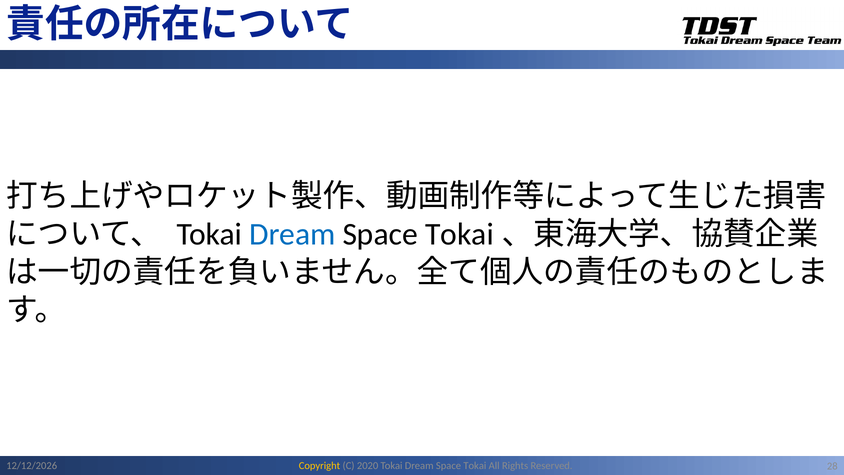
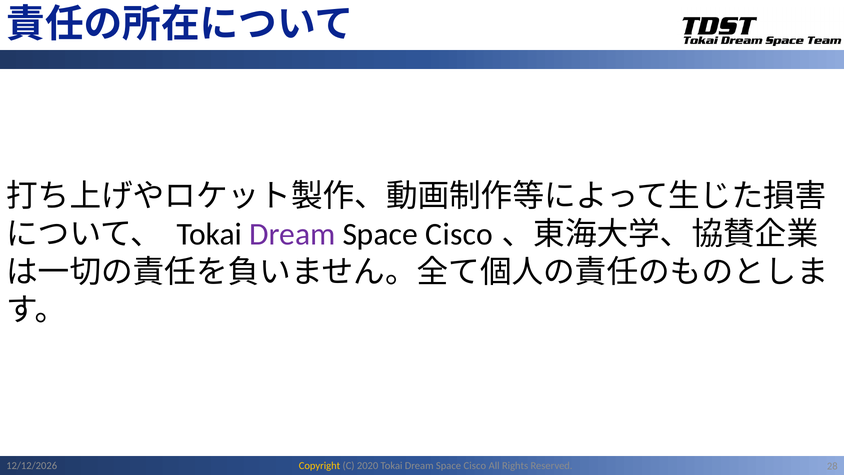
Dream colour: blue -> purple (292, 234)
Tokai: Tokai -> Cisco (459, 234)
Tokai: Tokai -> Cisco (475, 465)
